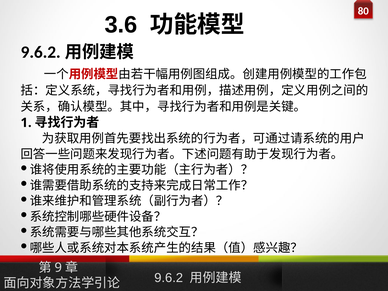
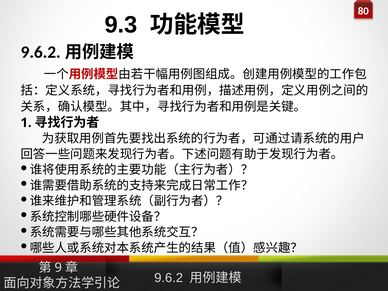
3.6: 3.6 -> 9.3 (121, 25)
